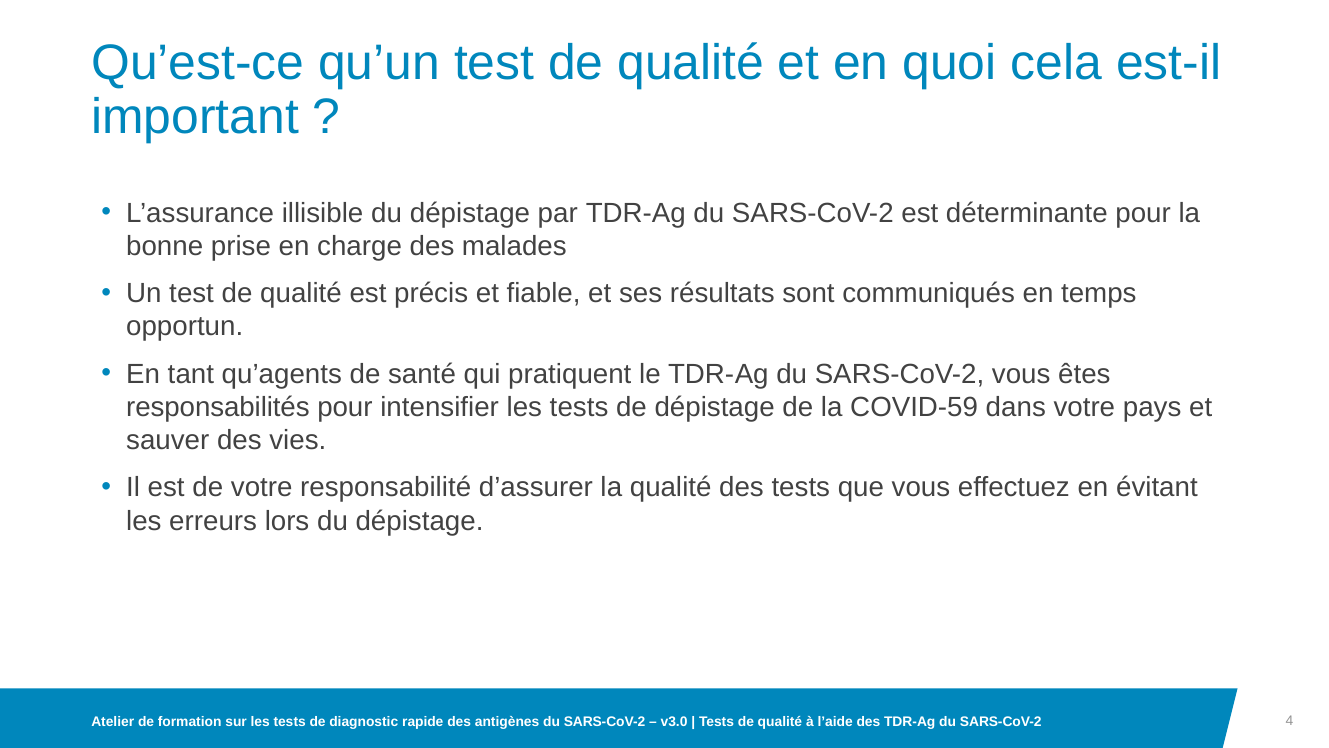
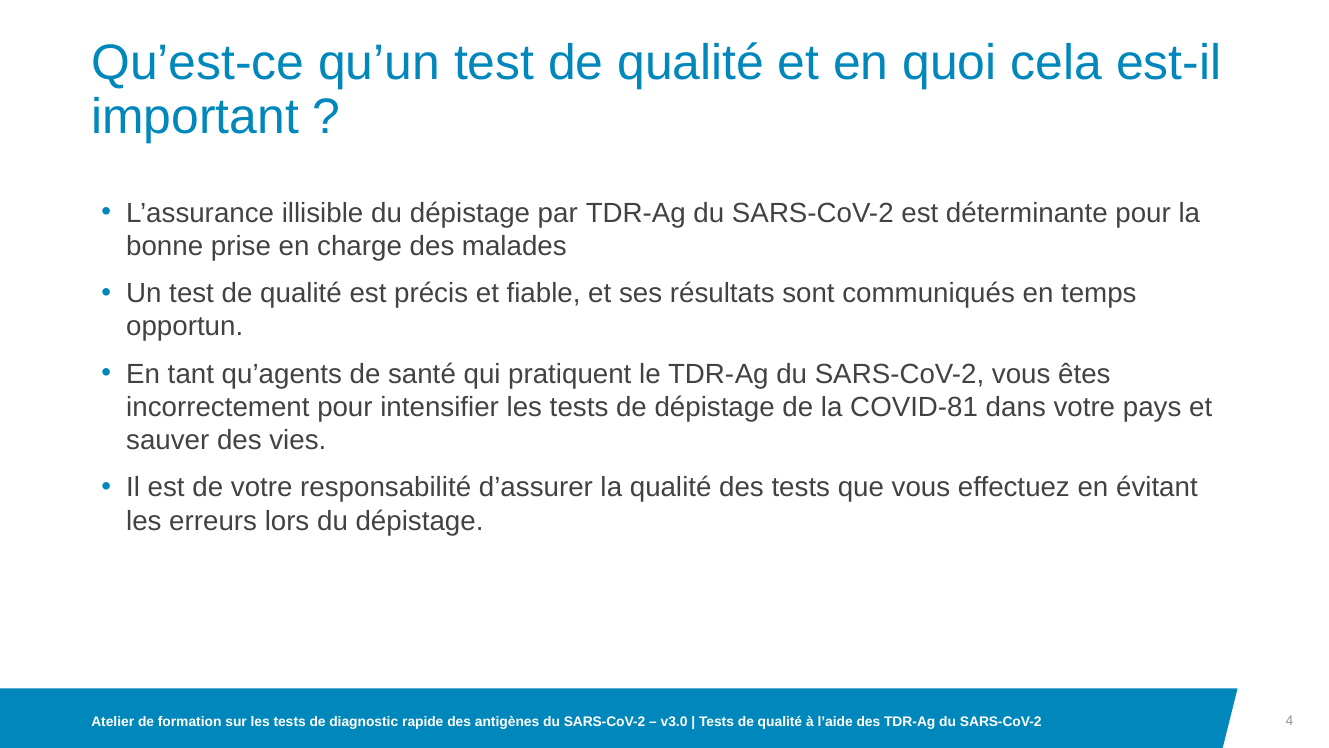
responsabilités: responsabilités -> incorrectement (218, 407)
COVID-59: COVID-59 -> COVID-81 (914, 407)
